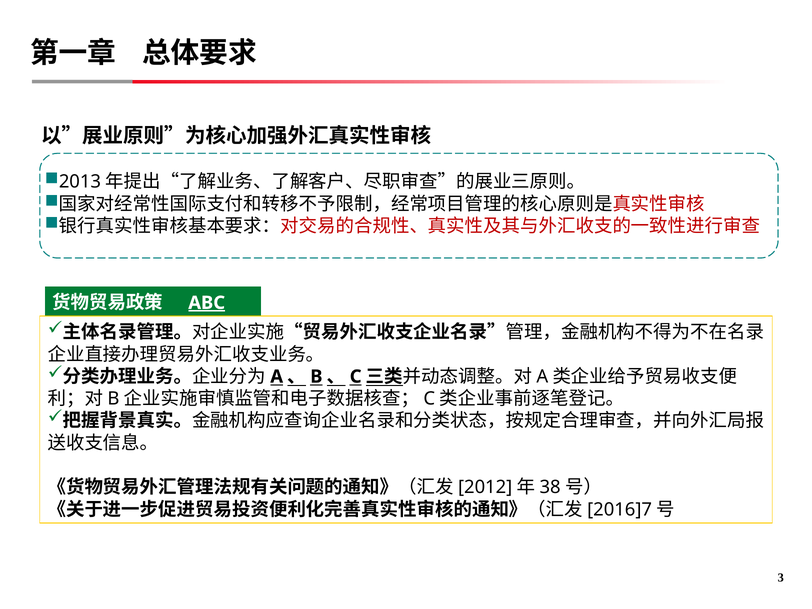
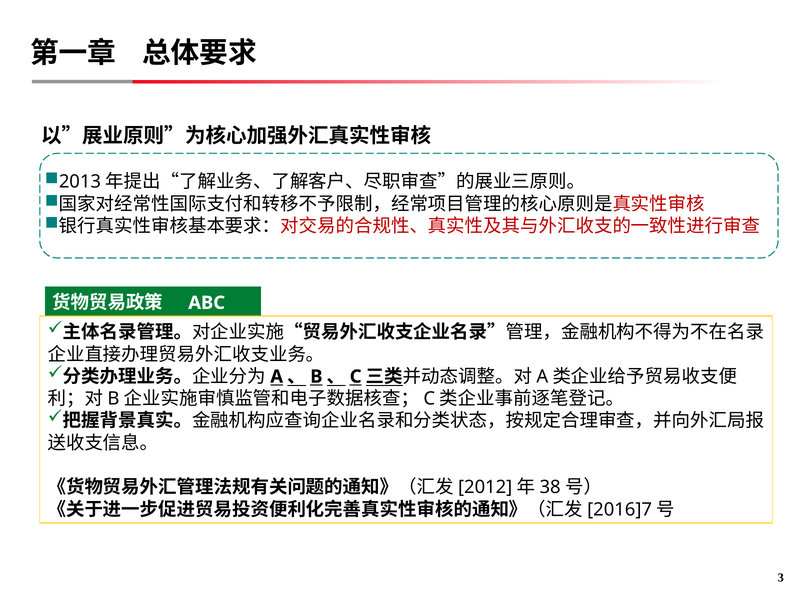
ABC underline: present -> none (207, 303)
